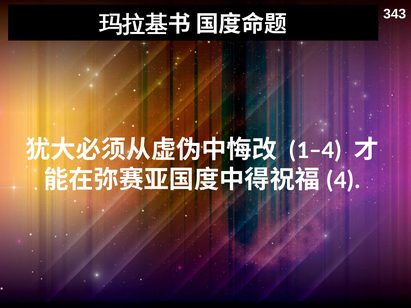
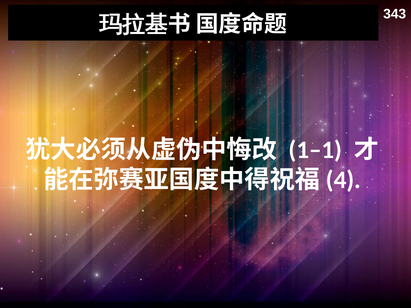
1–4: 1–4 -> 1–1 (315, 150)
